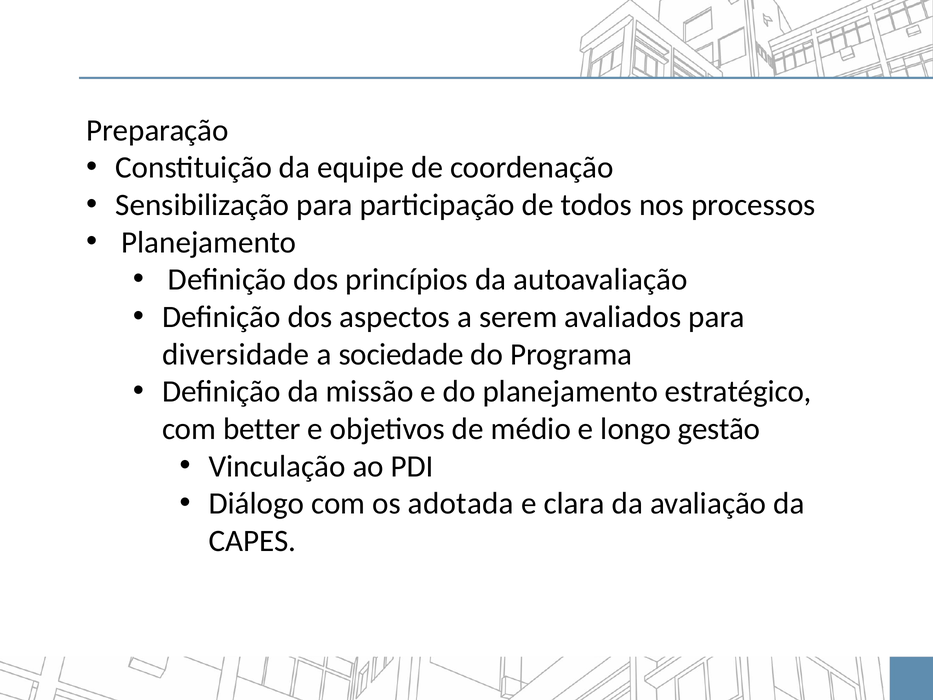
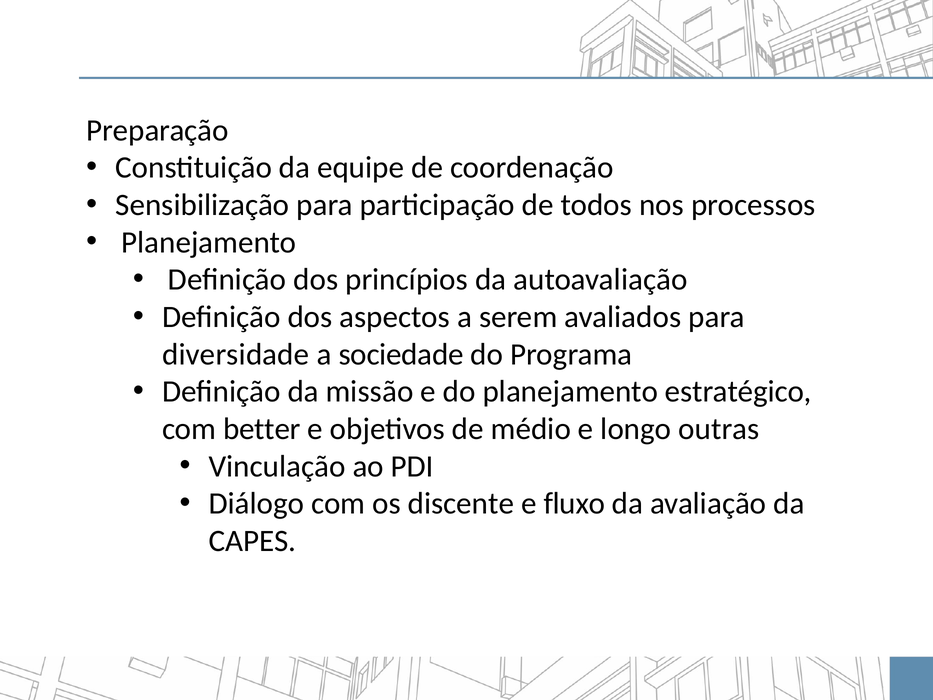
gestão: gestão -> outras (719, 429)
adotada: adotada -> discente (461, 504)
clara: clara -> fluxo (574, 504)
